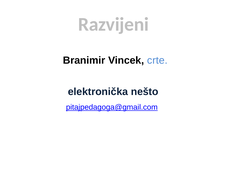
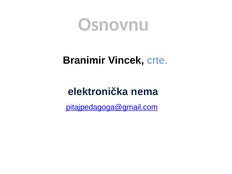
Razvijeni: Razvijeni -> Osnovnu (113, 24)
nešto: nešto -> nema (145, 92)
